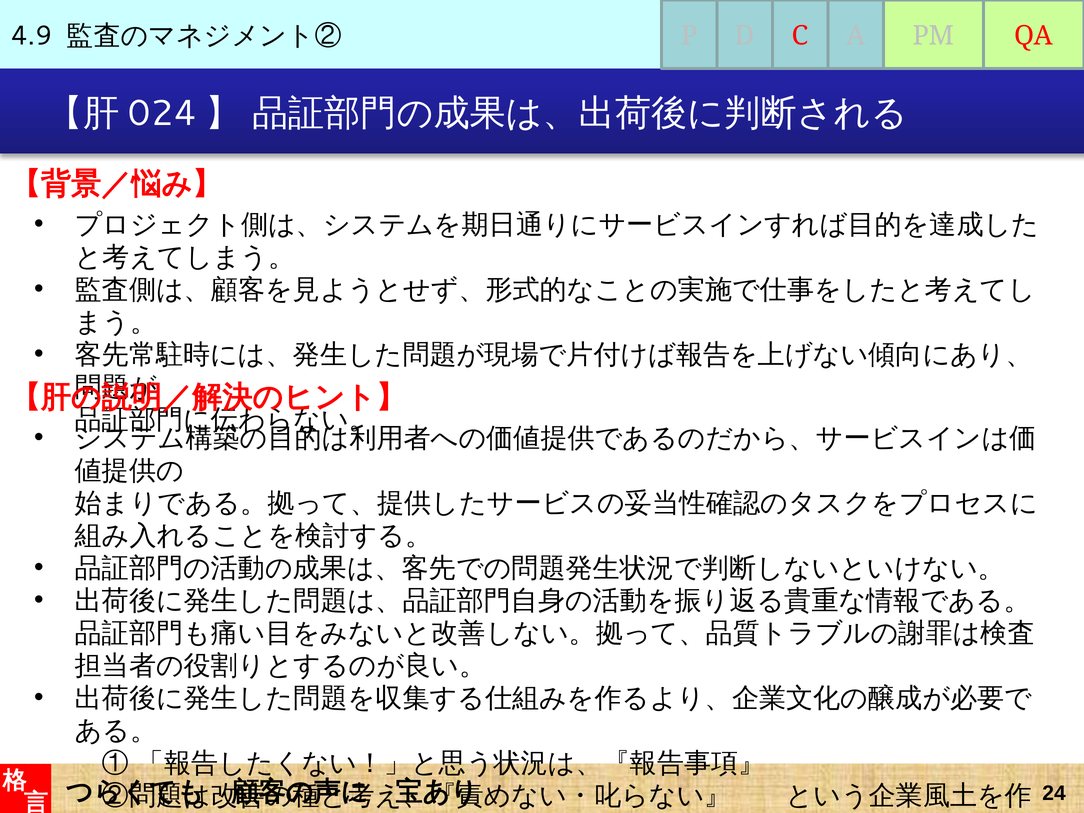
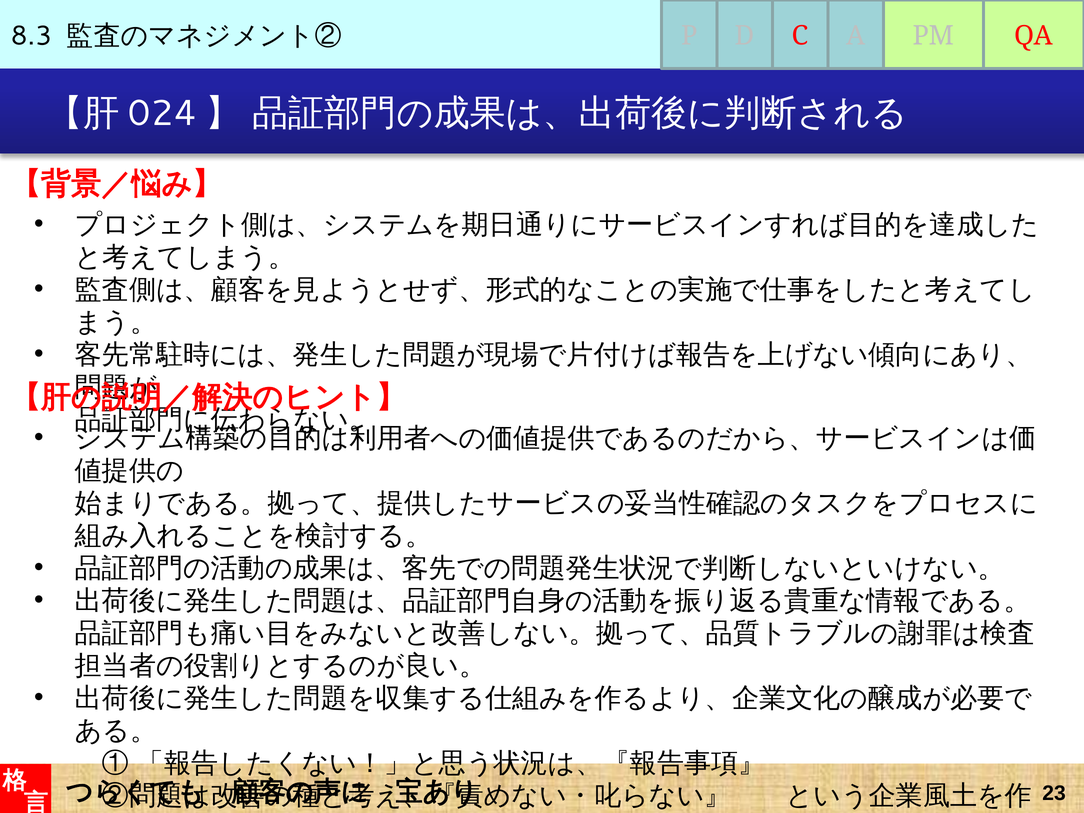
4.9: 4.9 -> 8.3 (32, 36)
24: 24 -> 23 (1054, 793)
